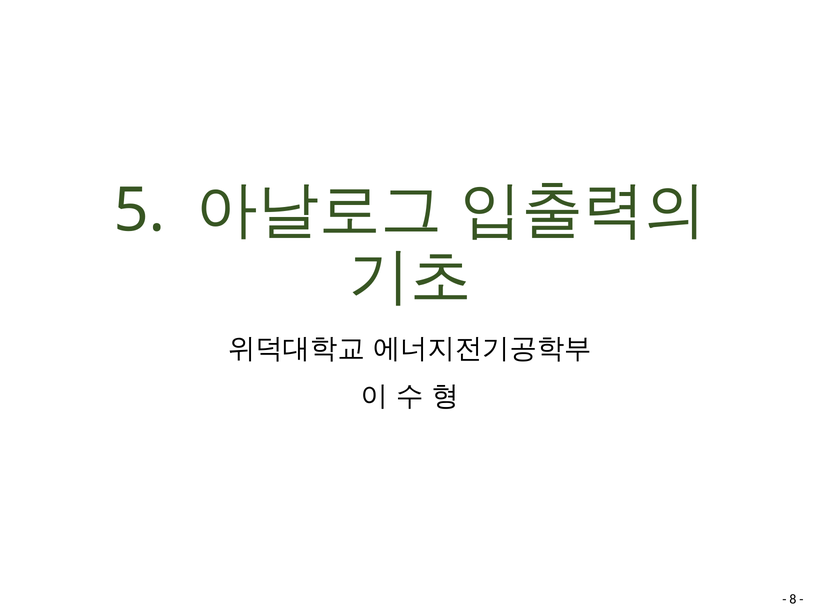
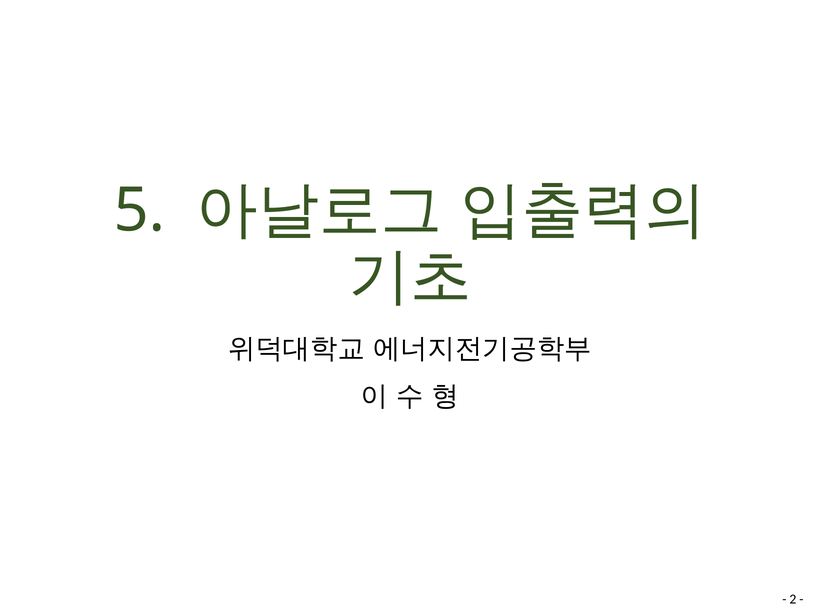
8: 8 -> 2 (793, 599)
